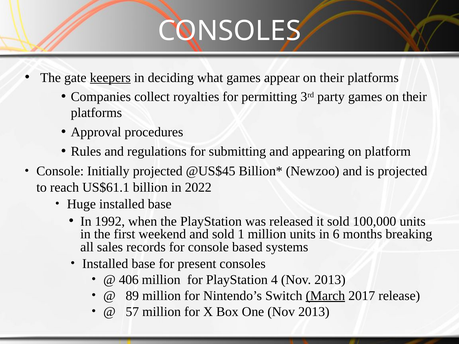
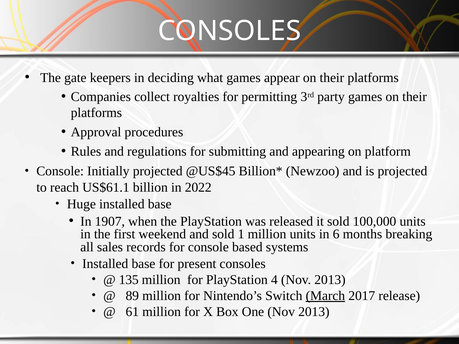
keepers underline: present -> none (110, 78)
1992: 1992 -> 1907 (110, 222)
406: 406 -> 135 (129, 280)
57: 57 -> 61 (132, 312)
